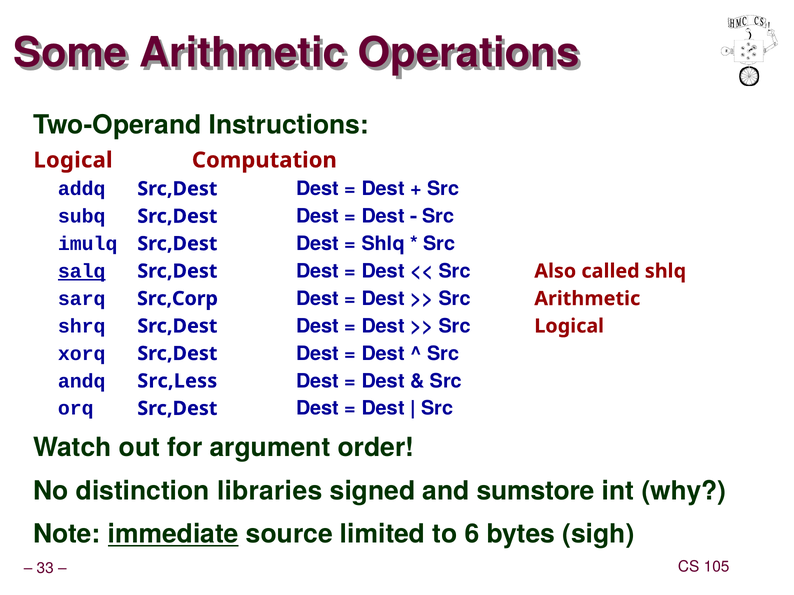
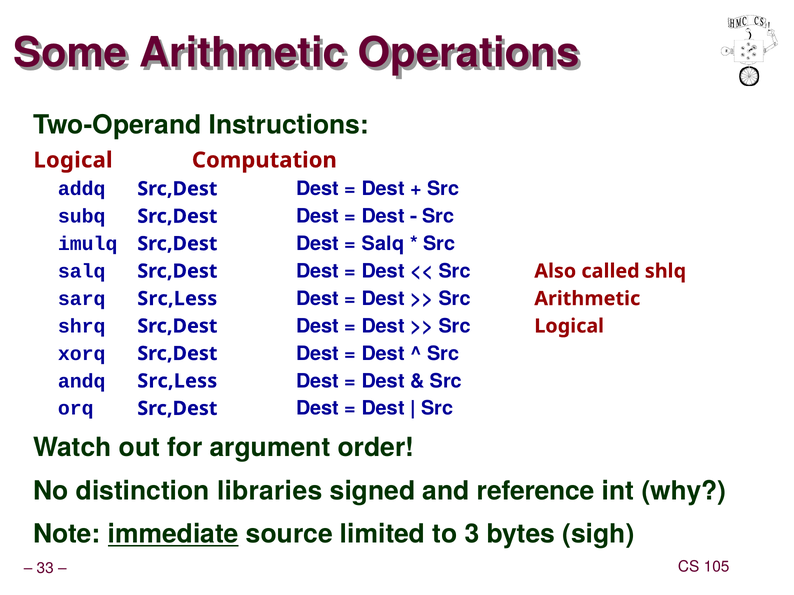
Shlq: Shlq -> Salq (383, 244)
salq underline: present -> none (82, 271)
sarq Src,Corp: Src,Corp -> Src,Less (177, 299)
sumstore: sumstore -> reference (536, 491)
6: 6 -> 3 (472, 535)
